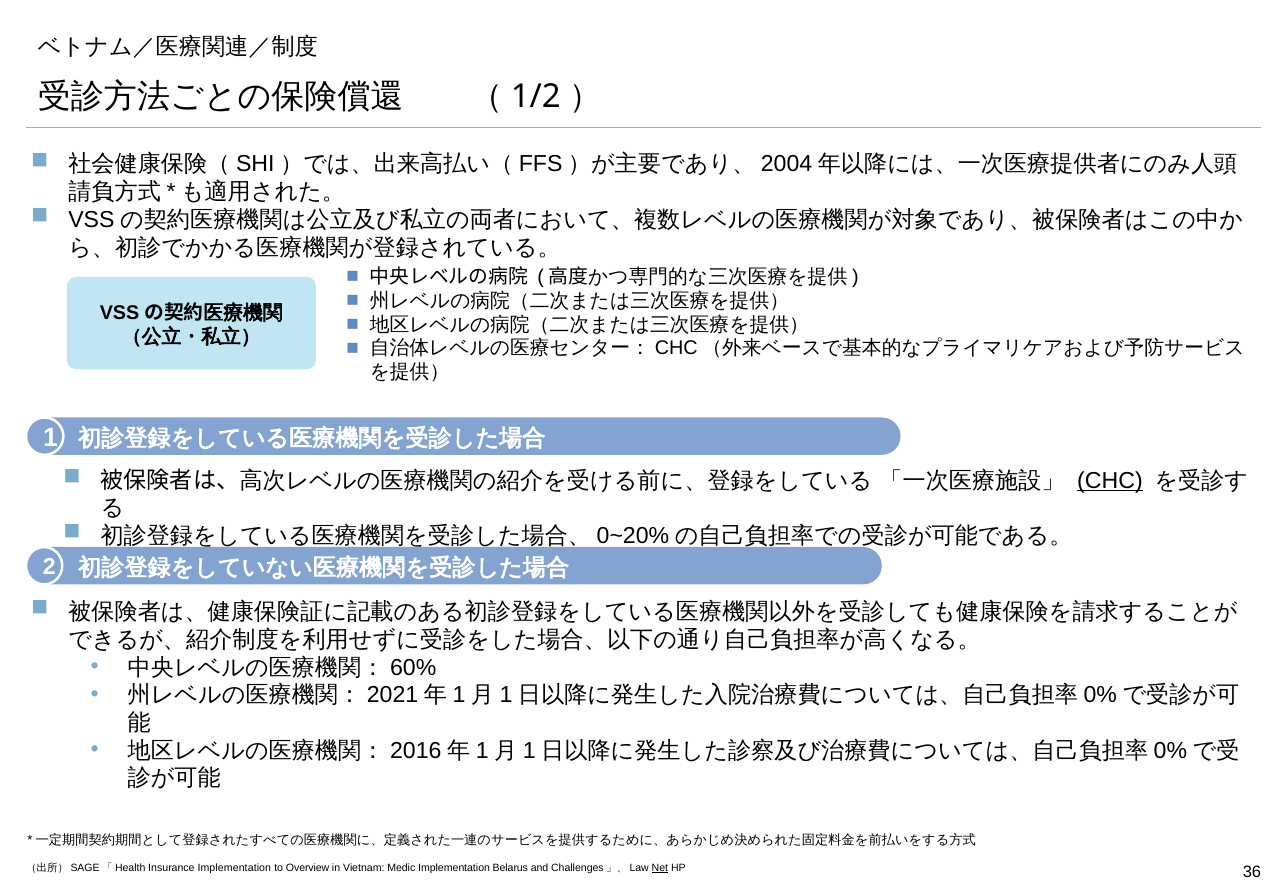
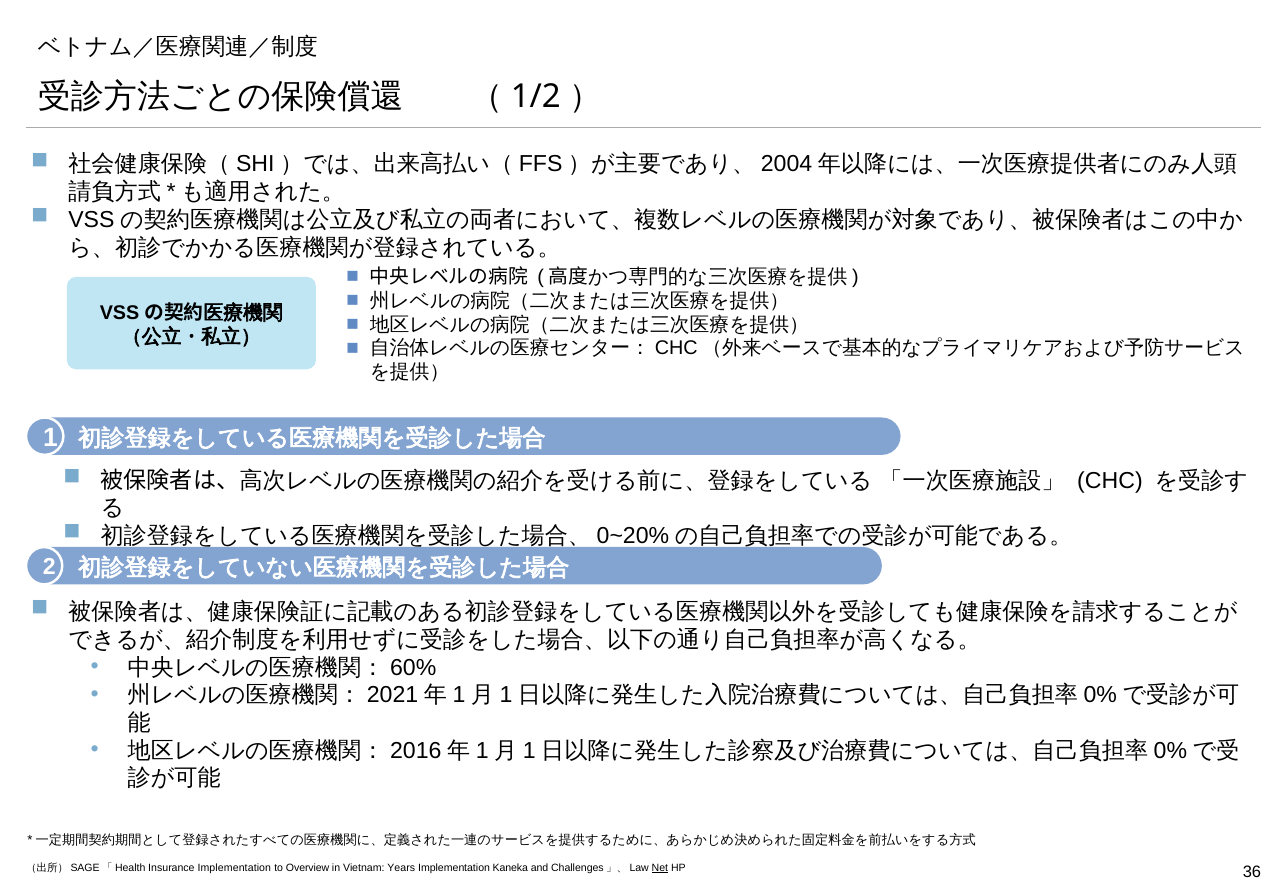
CHC underline: present -> none (1110, 480)
Medic: Medic -> Years (401, 868)
Belarus: Belarus -> Kaneka (510, 868)
